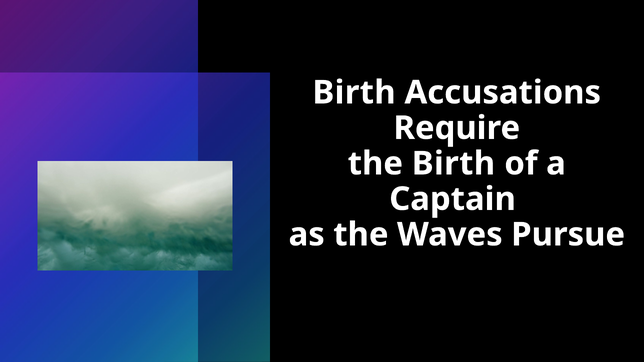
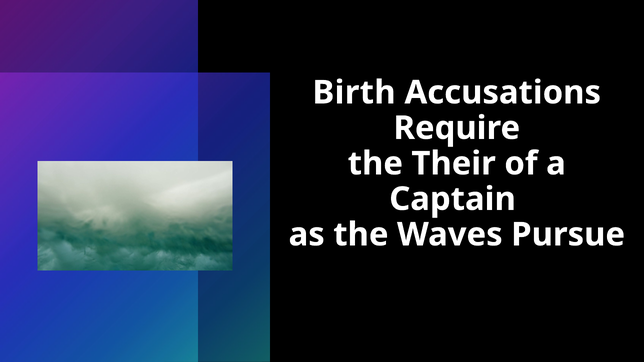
the Birth: Birth -> Their (454, 164)
